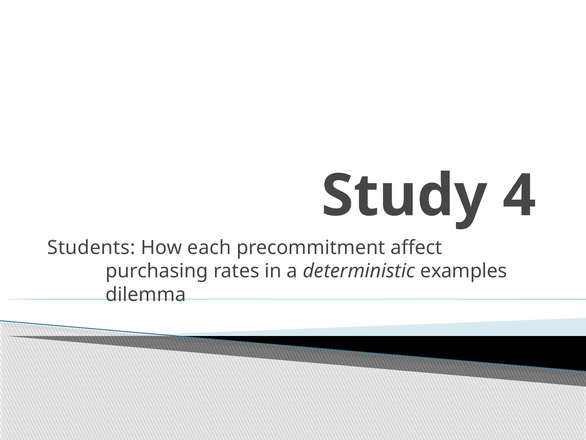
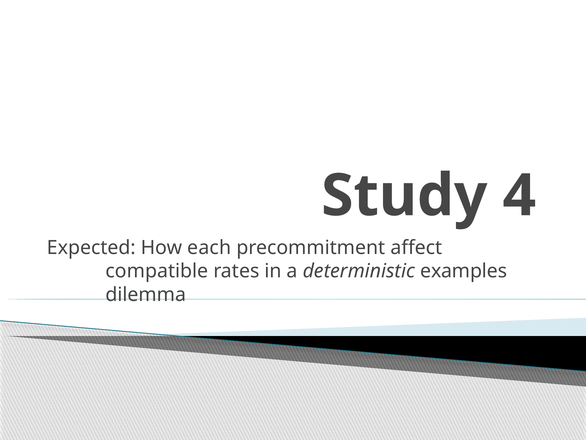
Students: Students -> Expected (91, 247)
purchasing: purchasing -> compatible (157, 271)
